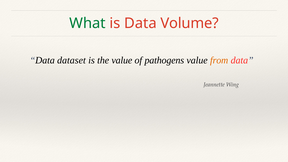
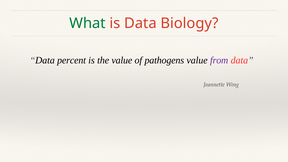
Volume: Volume -> Biology (189, 23)
dataset: dataset -> percent (72, 60)
from colour: orange -> purple (219, 60)
